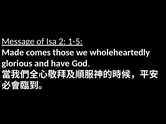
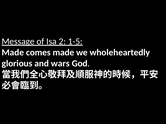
comes those: those -> made (63, 53)
have: have -> wars (60, 64)
